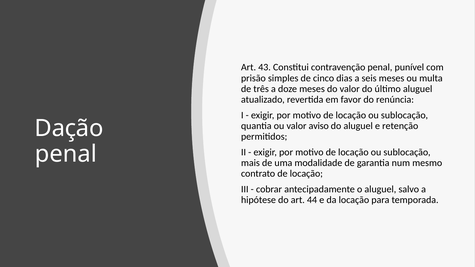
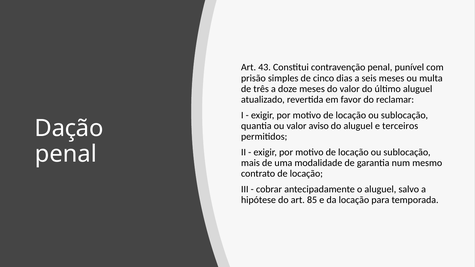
renúncia: renúncia -> reclamar (395, 100)
retenção: retenção -> terceiros (400, 126)
44: 44 -> 85 (312, 200)
